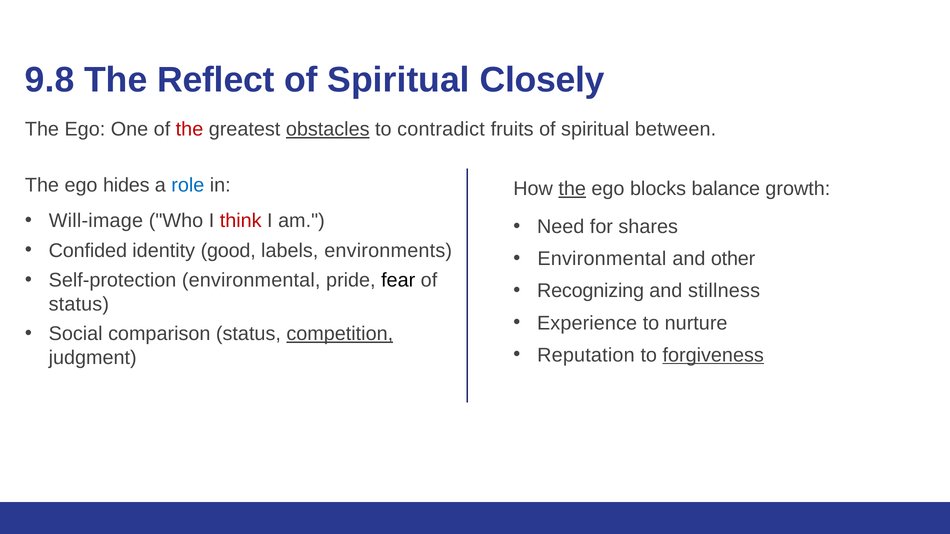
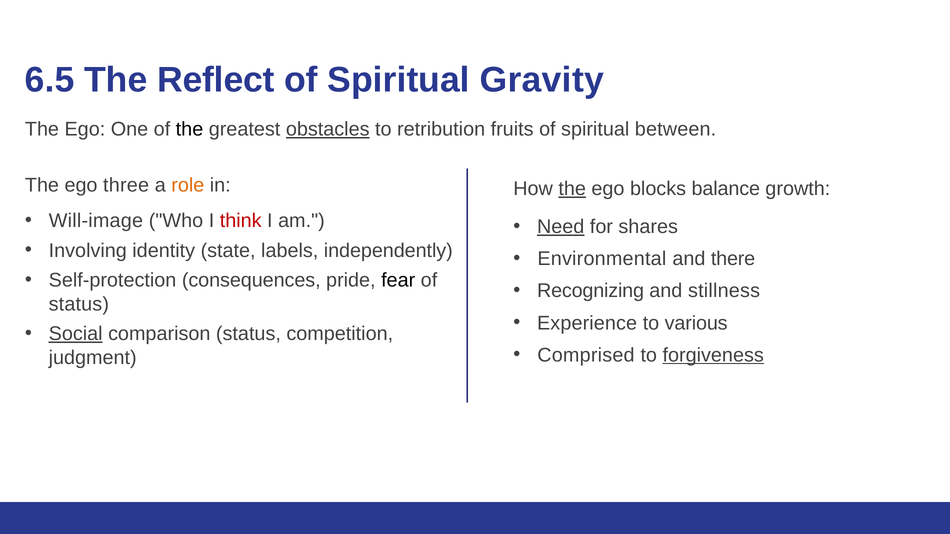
9.8: 9.8 -> 6.5 (50, 80)
Closely: Closely -> Gravity (542, 80)
the colour: red -> black (189, 129)
contradict: contradict -> retribution (441, 129)
hides: hides -> three (126, 185)
role colour: blue -> orange (188, 185)
Need underline: none -> present (561, 227)
Confided: Confided -> Involving (88, 251)
good: good -> state (228, 251)
environments: environments -> independently (388, 251)
other: other -> there (733, 259)
Self-protection environmental: environmental -> consequences (251, 280)
nurture: nurture -> various (696, 323)
Social underline: none -> present (76, 334)
competition underline: present -> none (340, 334)
Reputation: Reputation -> Comprised (586, 355)
